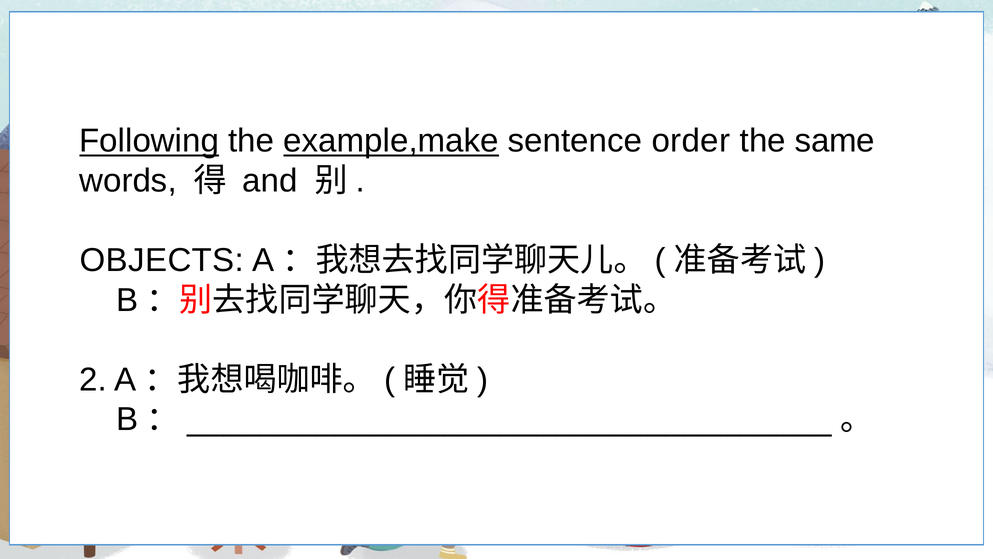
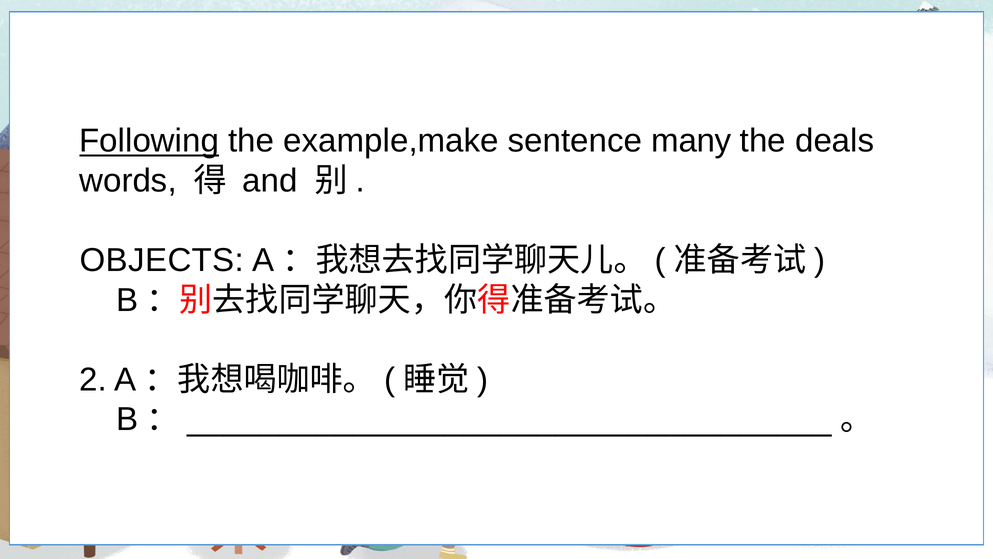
example,make underline: present -> none (391, 141)
order: order -> many (691, 141)
same: same -> deals (835, 141)
